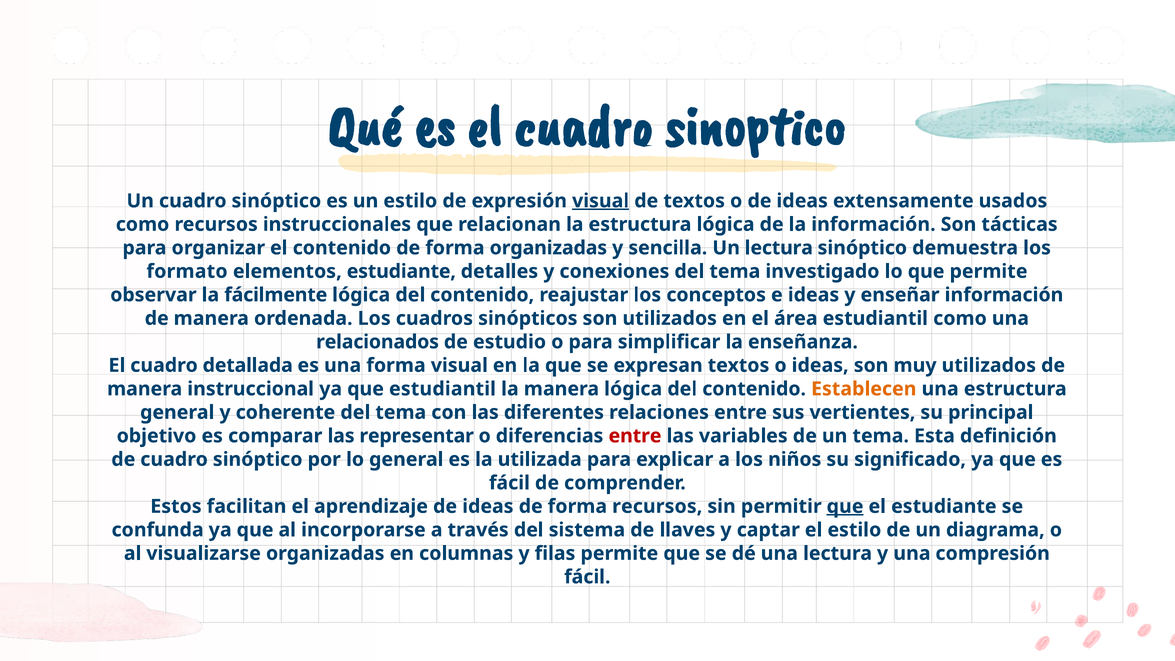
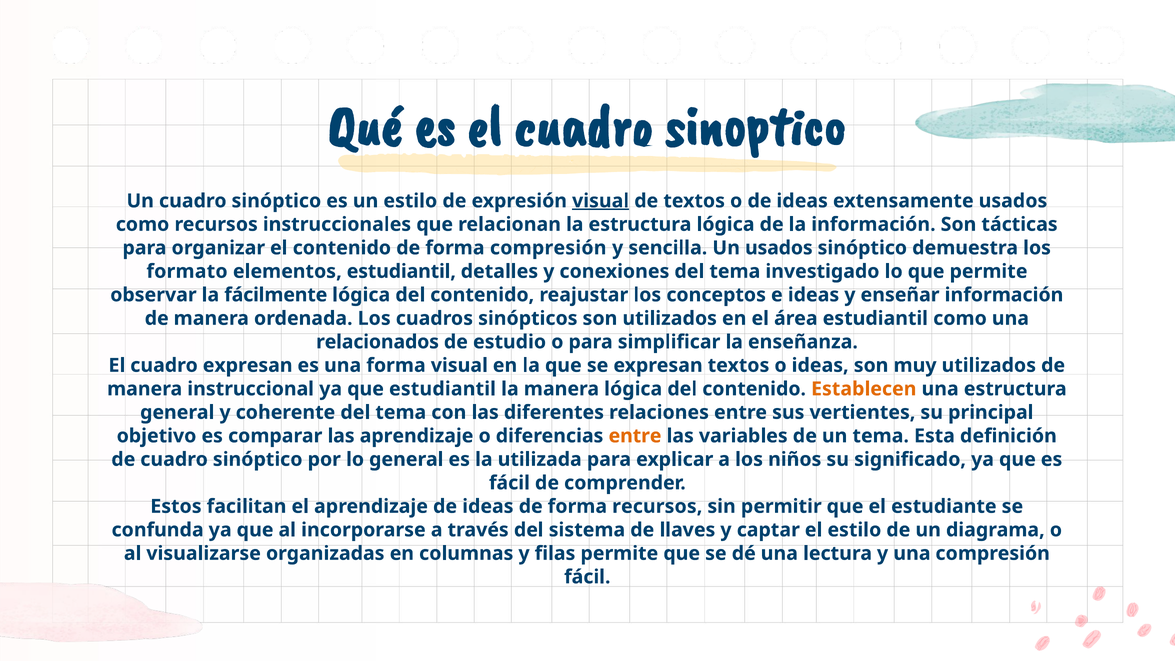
forma organizadas: organizadas -> compresión (548, 248)
Un lectura: lectura -> usados (779, 248)
elementos estudiante: estudiante -> estudiantil (401, 271)
cuadro detallada: detallada -> expresan (248, 365)
las representar: representar -> aprendizaje (417, 436)
entre colour: red -> orange (635, 436)
que underline: present -> none (845, 506)
